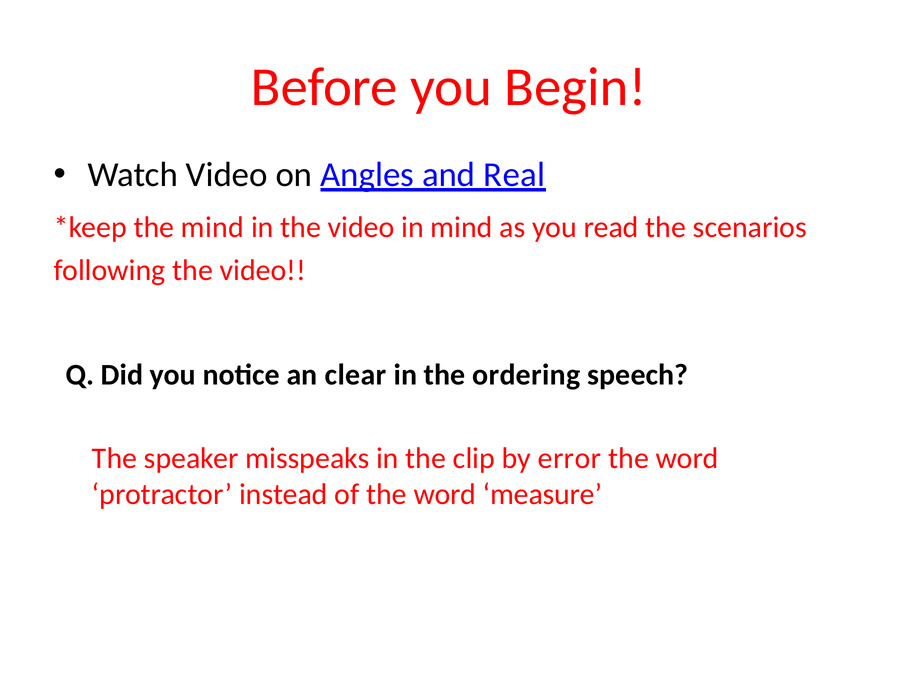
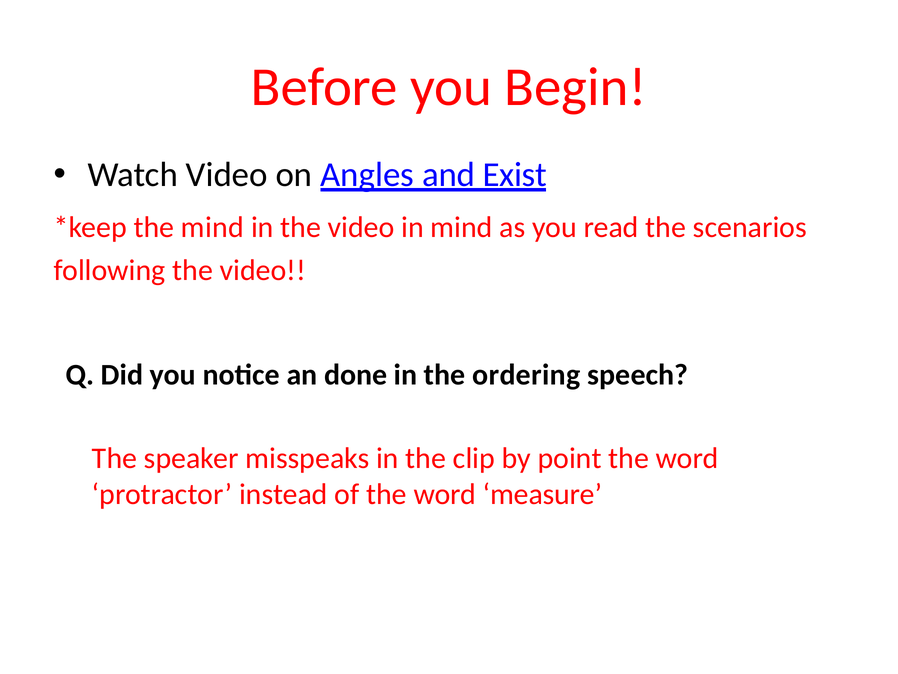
Real: Real -> Exist (515, 175)
clear: clear -> done (356, 375)
error: error -> point (570, 458)
